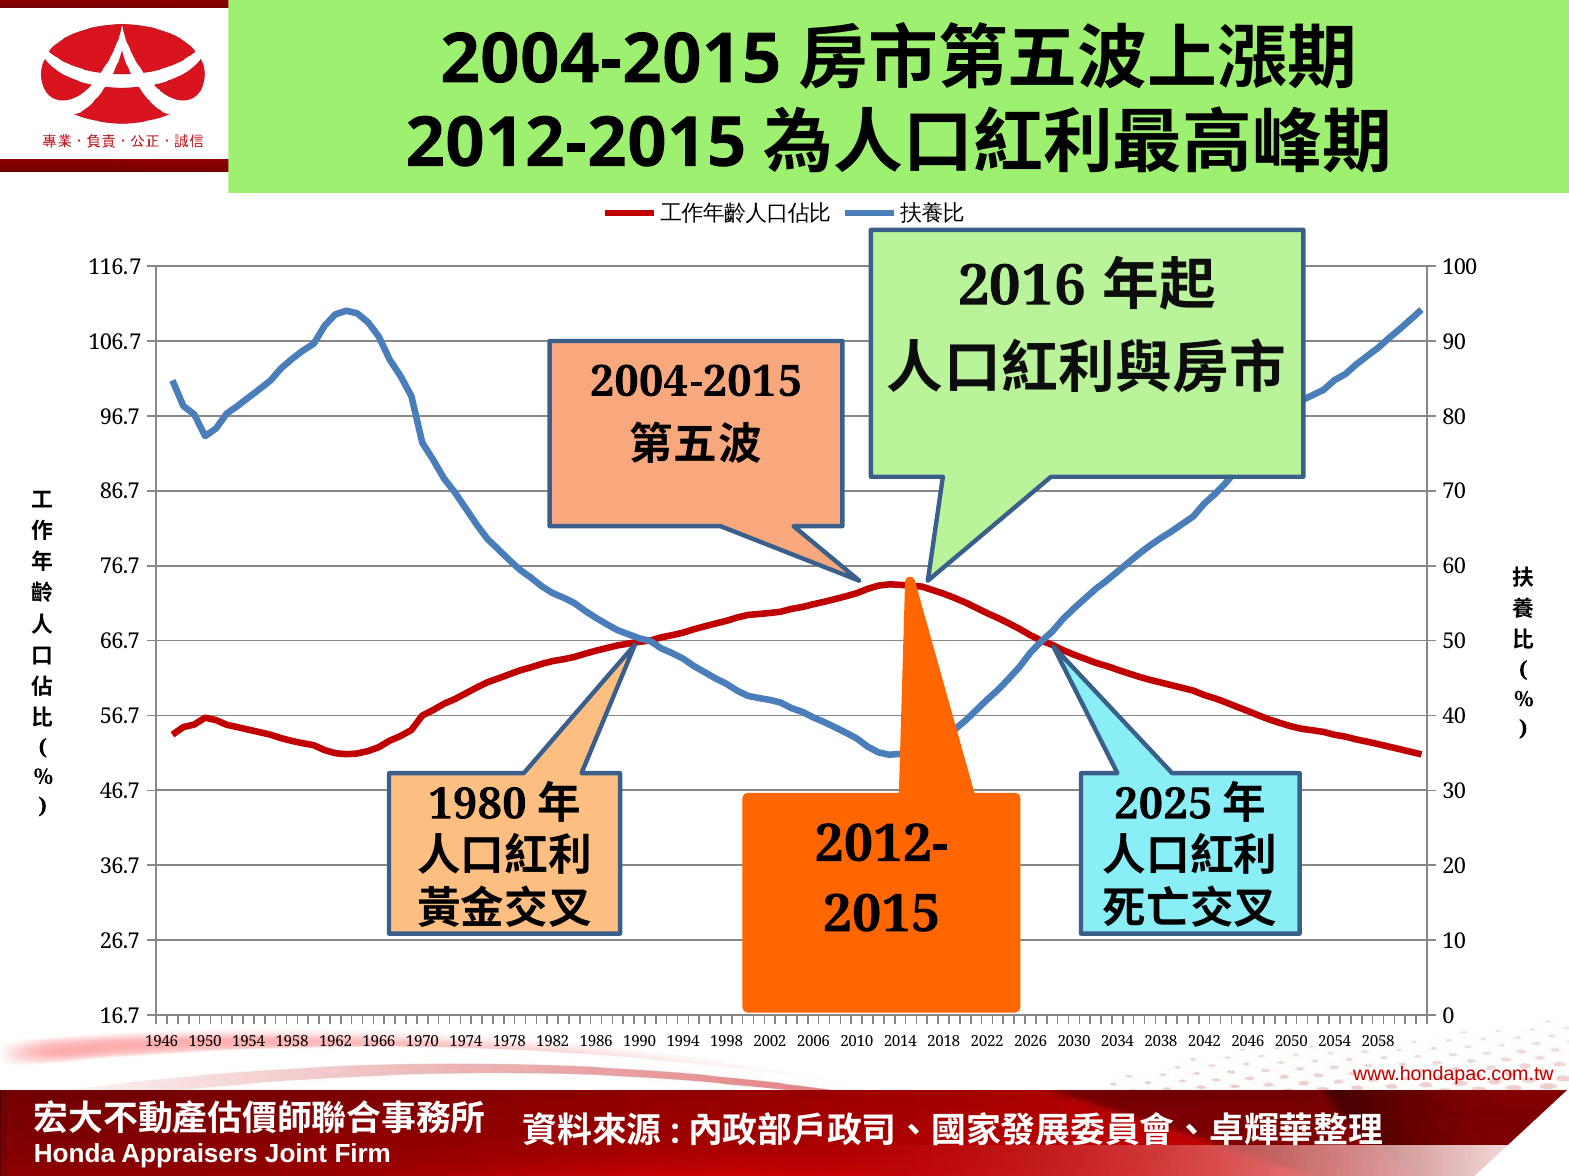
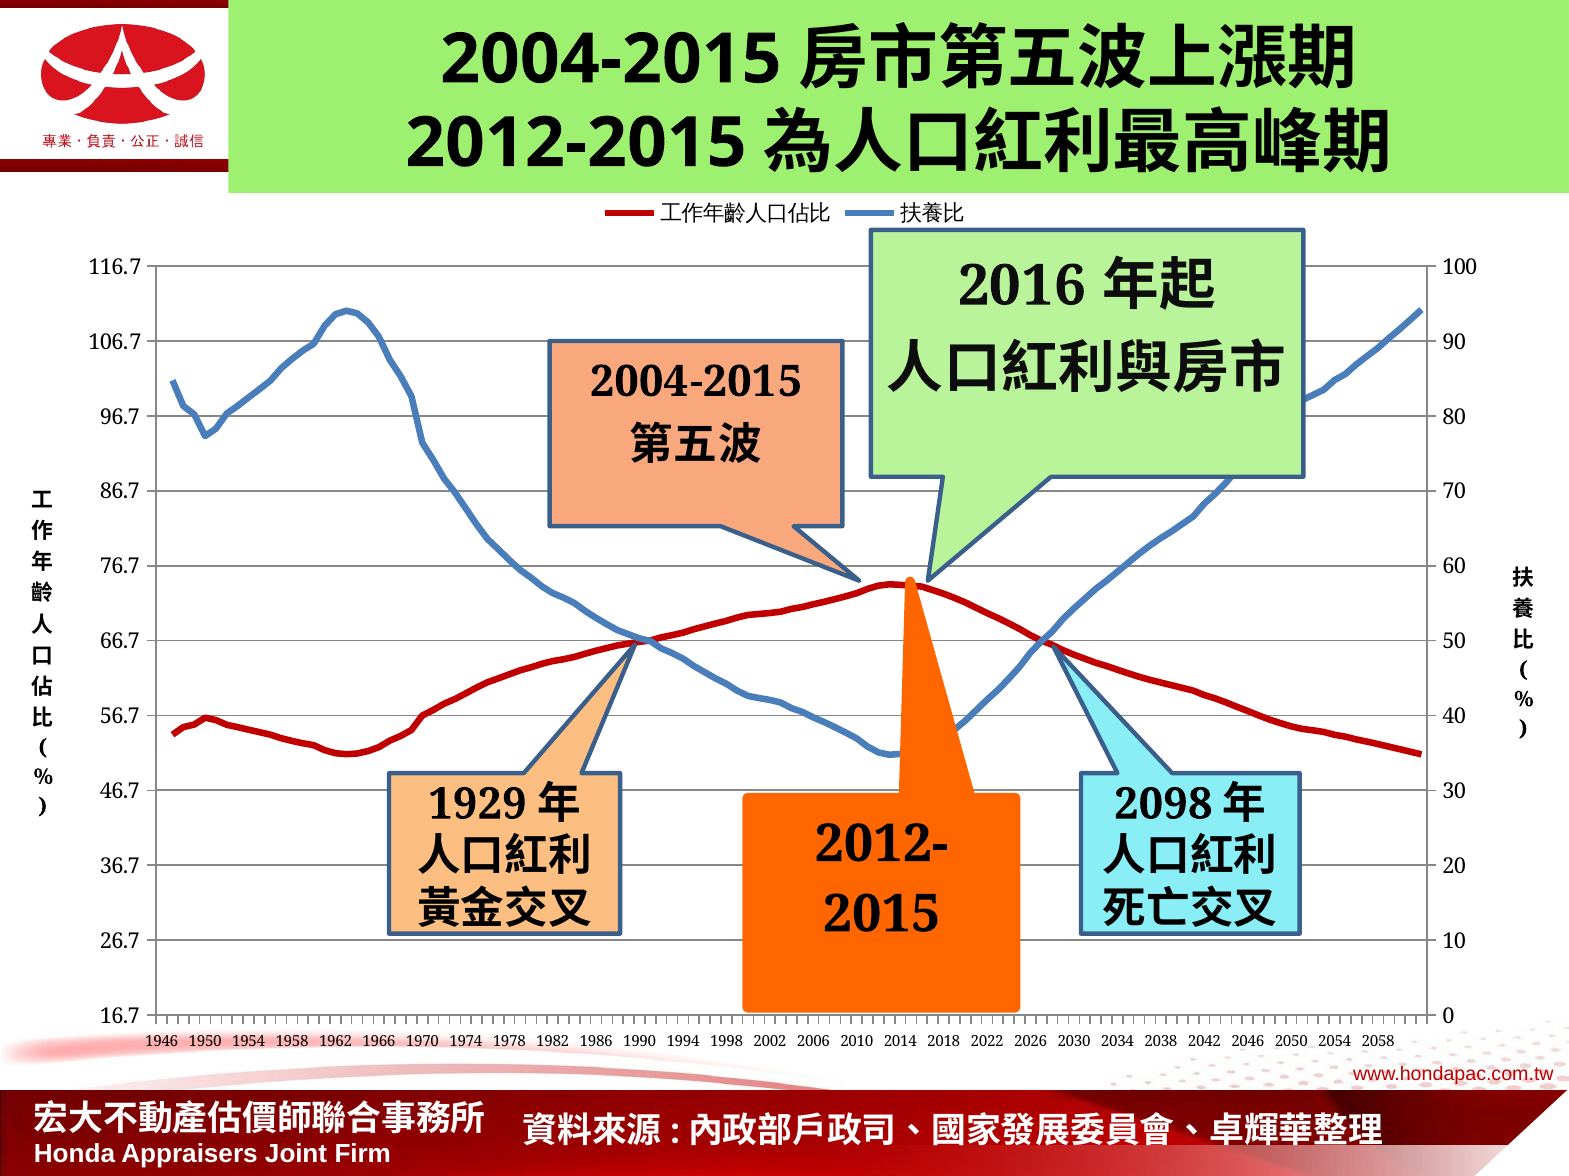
1980: 1980 -> 1929 (477, 805)
2025: 2025 -> 2098 (1163, 805)
